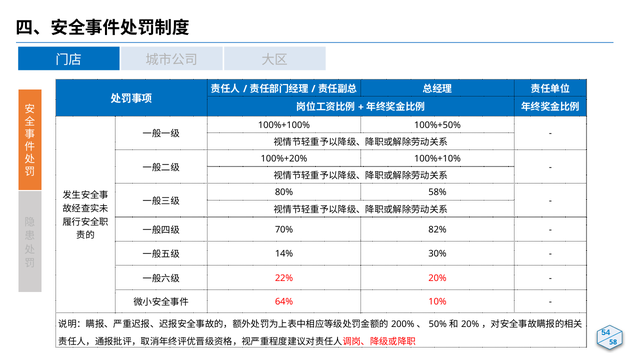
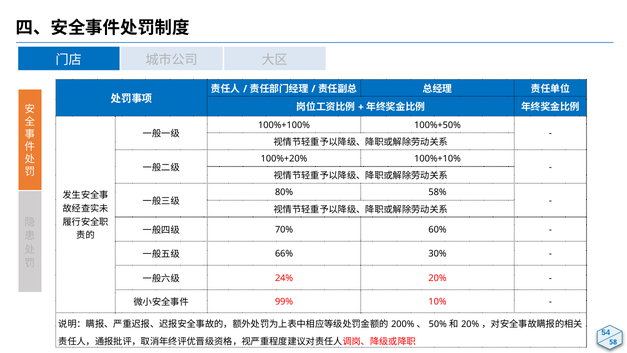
82%: 82% -> 60% (438, 229)
14%: 14% -> 66% (284, 254)
22%: 22% -> 24% (284, 278)
64%: 64% -> 99% (284, 301)
